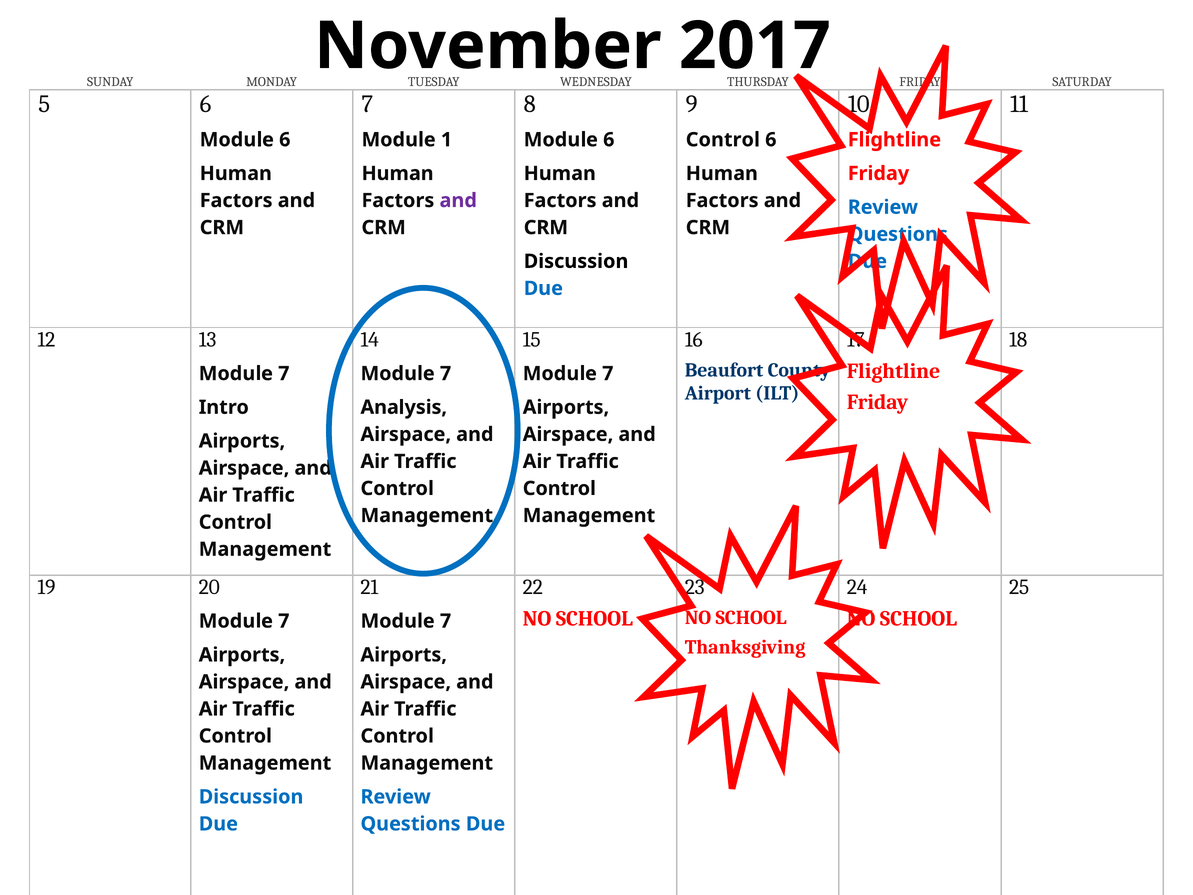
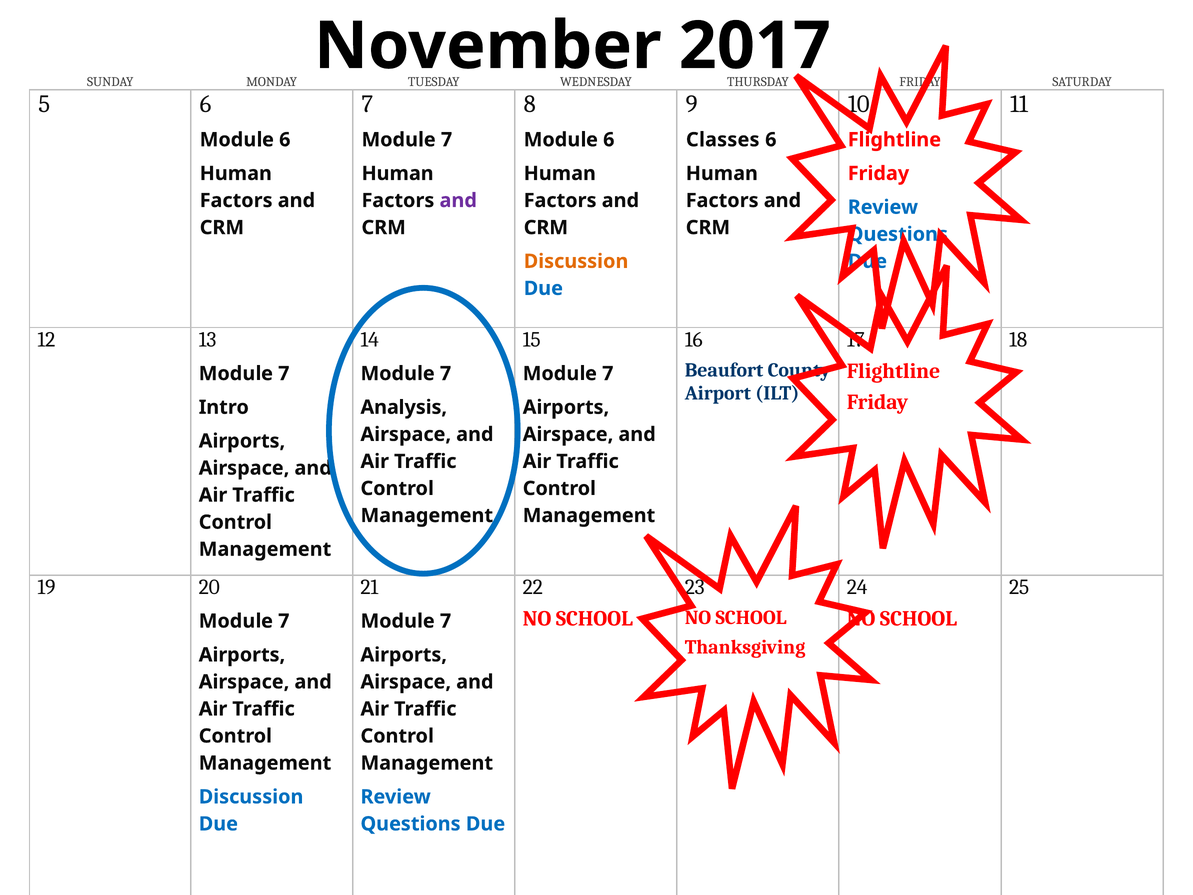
1: 1 -> 7 (447, 140)
Control: Control -> Classes (723, 140)
Discussion colour: black -> orange (576, 261)
